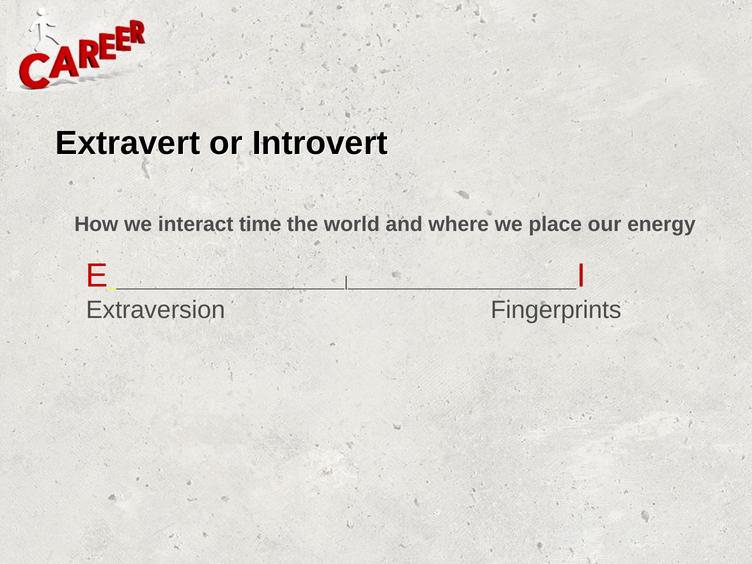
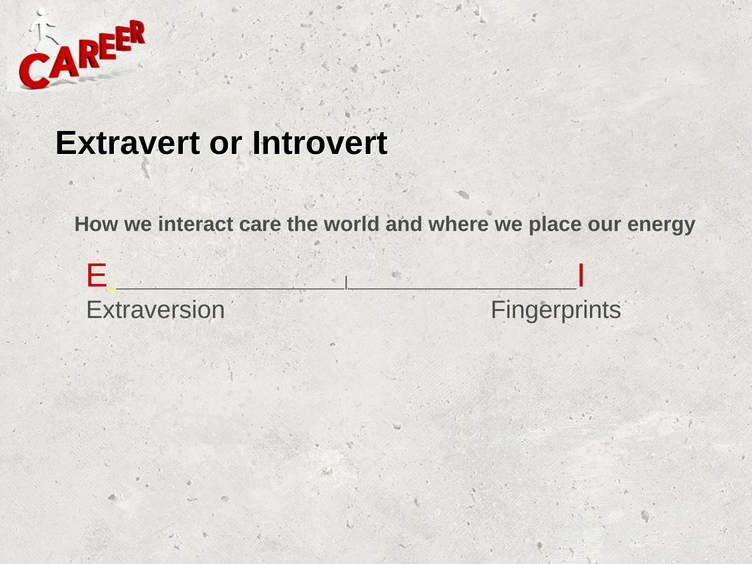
time: time -> care (260, 225)
